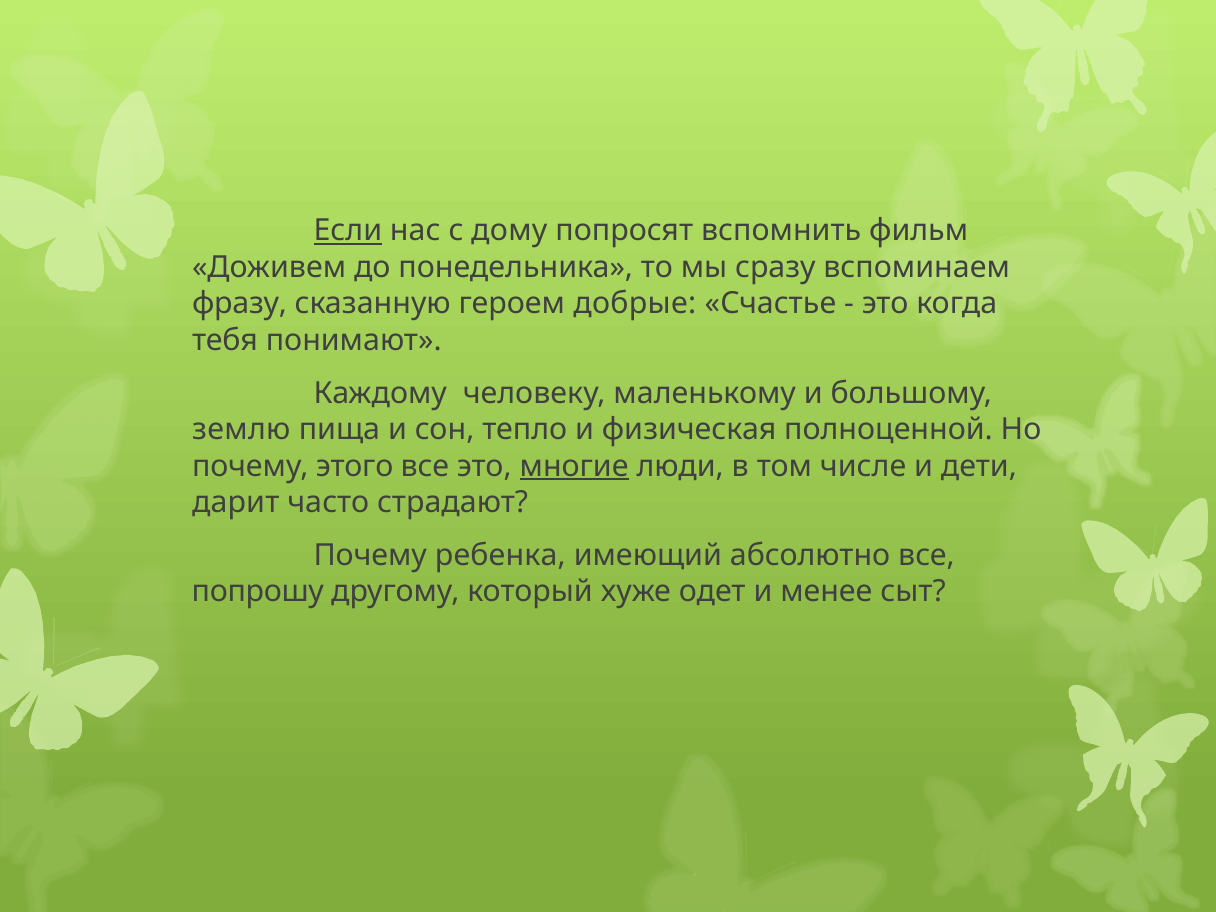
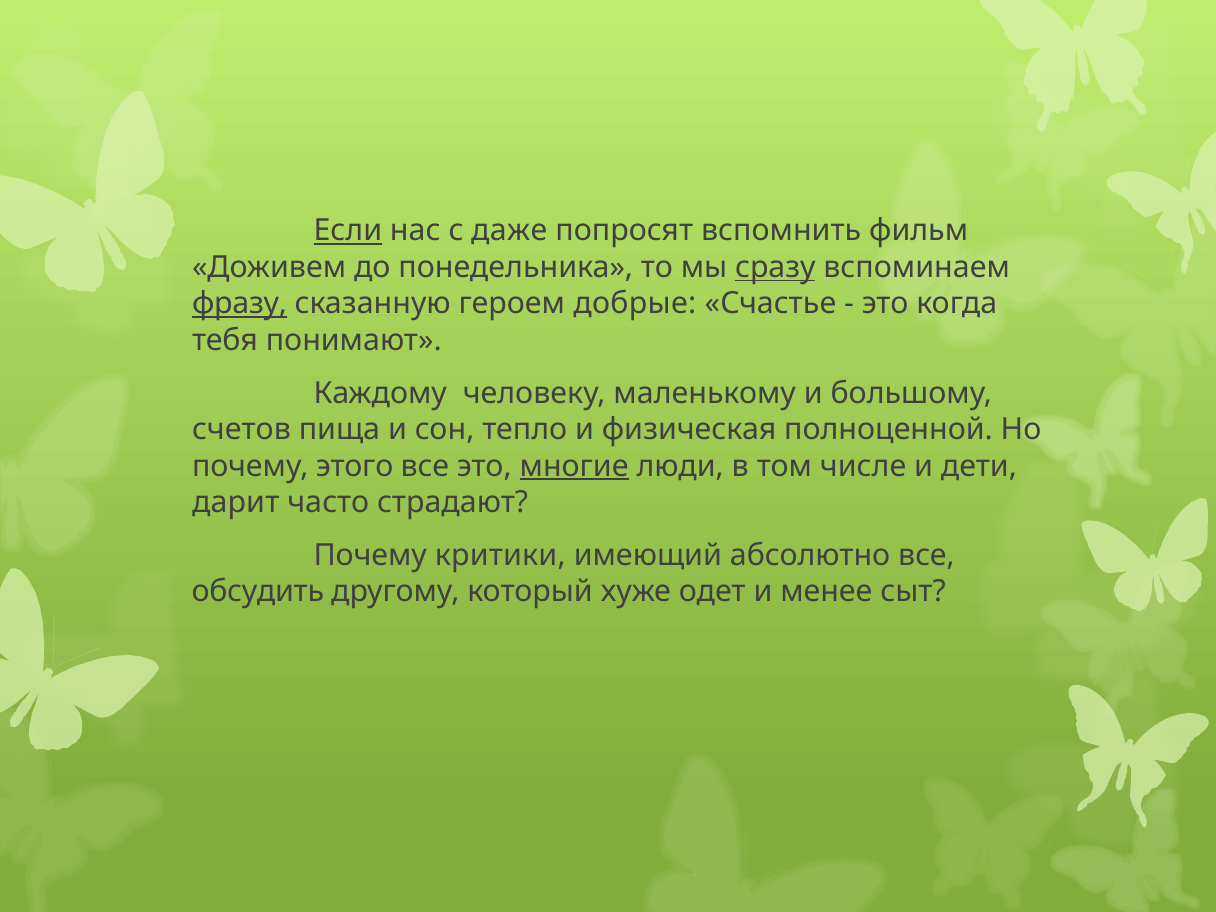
дому: дому -> даже (509, 231)
сразу underline: none -> present (775, 267)
фразу underline: none -> present (239, 304)
землю: землю -> счетов (241, 430)
ребенка: ребенка -> критики (500, 555)
попрошу: попрошу -> обсудить (258, 592)
